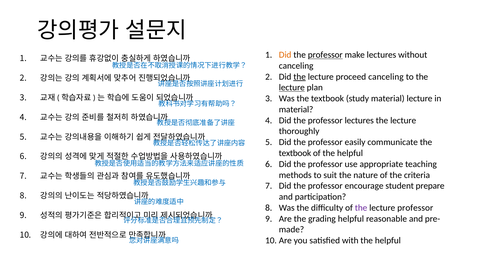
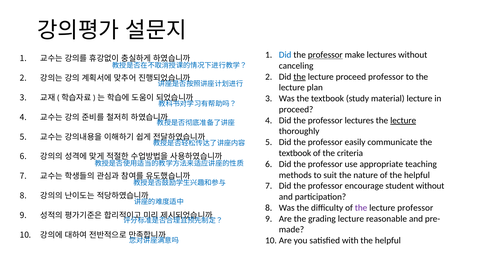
Did colour: orange -> blue (285, 55)
proceed canceling: canceling -> professor (386, 77)
lecture underline: present -> none (292, 88)
material: material -> proceed (296, 110)
lecture underline: none -> present (403, 121)
of the helpful: helpful -> criteria (350, 153)
of the criteria: criteria -> helpful (417, 175)
student prepare: prepare -> without (430, 186)
grading helpful: helpful -> lecture (351, 219)
